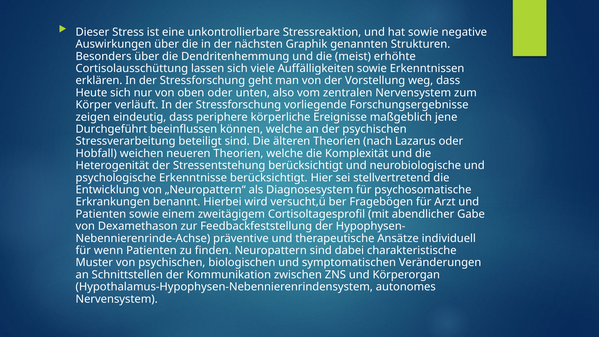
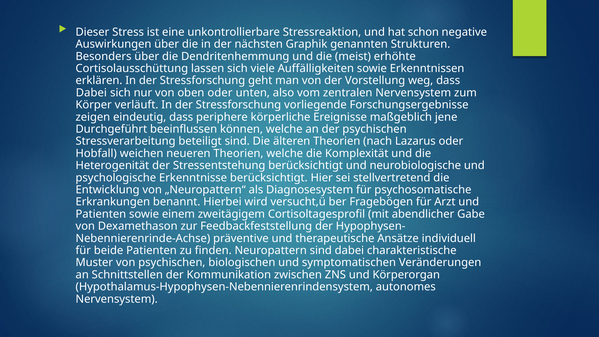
hat sowie: sowie -> schon (423, 32)
Heute: Heute -> Dabei (91, 93)
wenn: wenn -> beide (109, 250)
